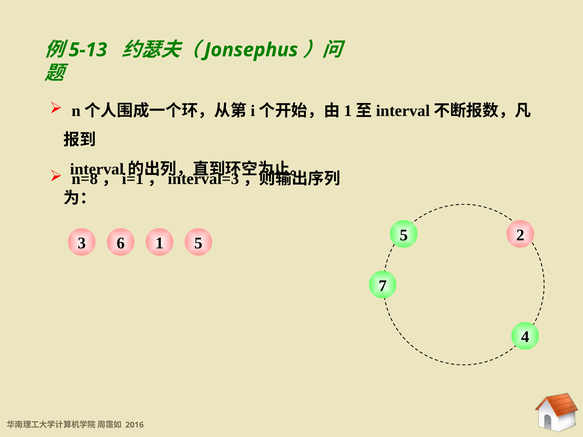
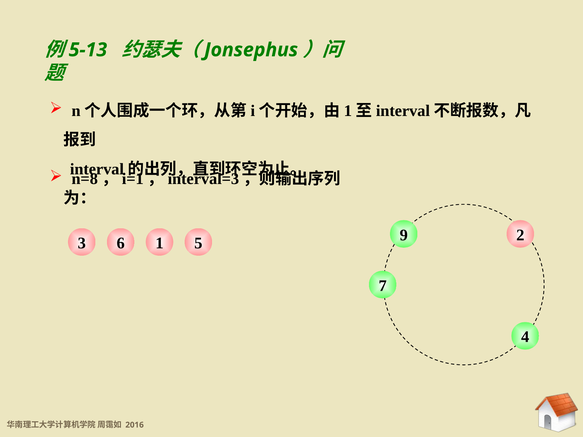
6 5: 5 -> 9 (404, 235)
